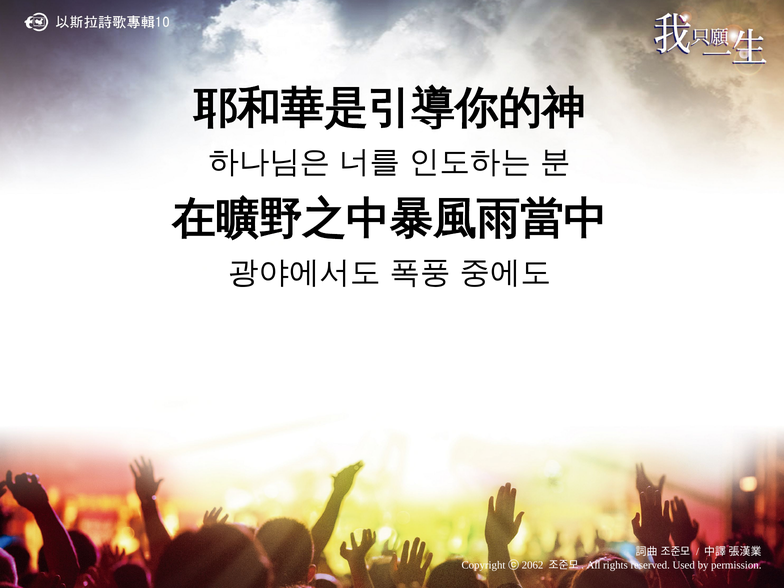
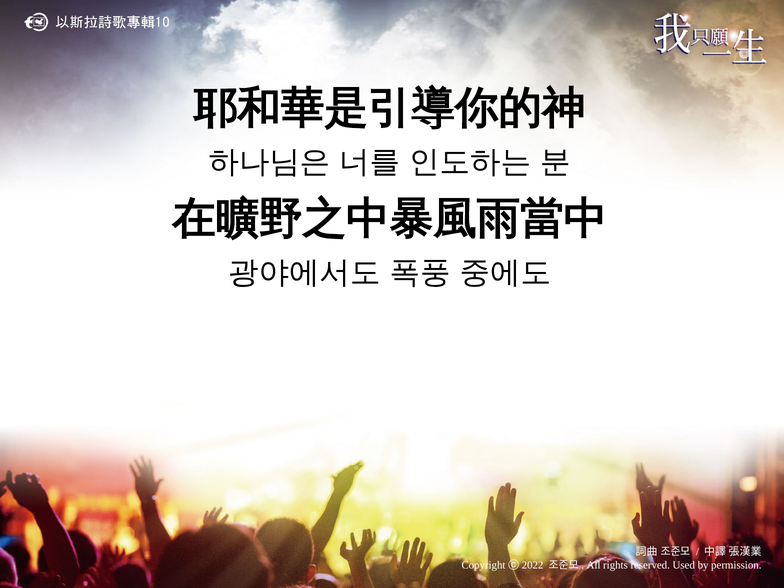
2062: 2062 -> 2022 (533, 565)
